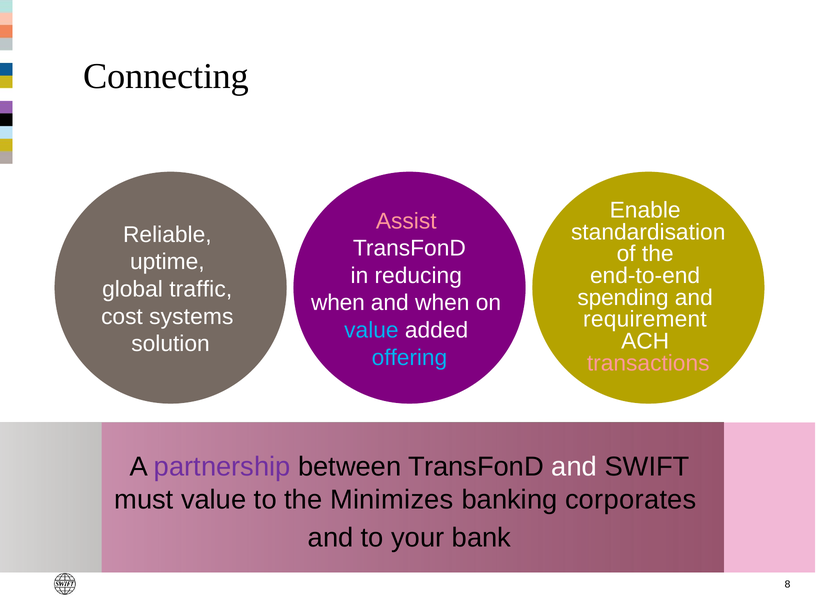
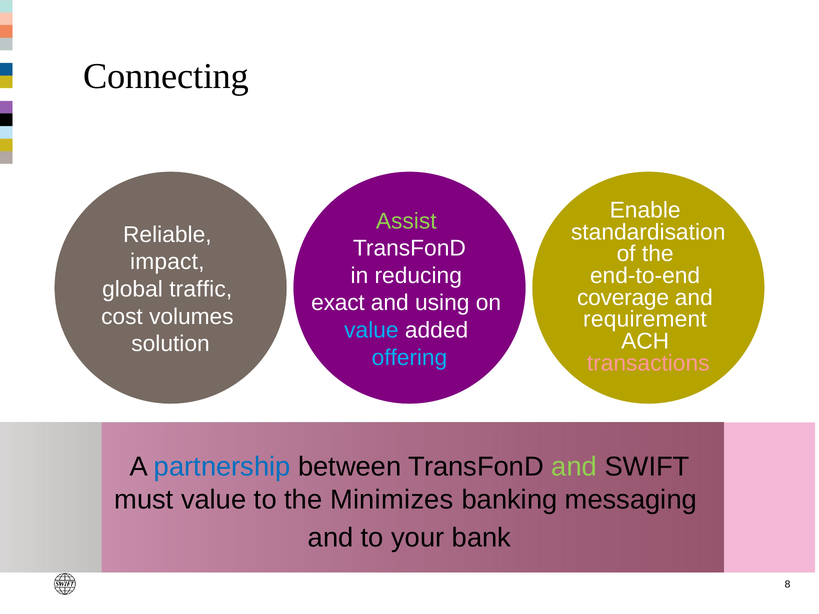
Assist colour: pink -> light green (406, 221)
uptime: uptime -> impact (167, 262)
spending: spending -> coverage (623, 298)
when: when -> exact (338, 303)
and when: when -> using (442, 303)
systems: systems -> volumes (191, 317)
partnership colour: purple -> blue (222, 467)
and colour: white -> light green (574, 467)
corporates: corporates -> messaging (631, 500)
